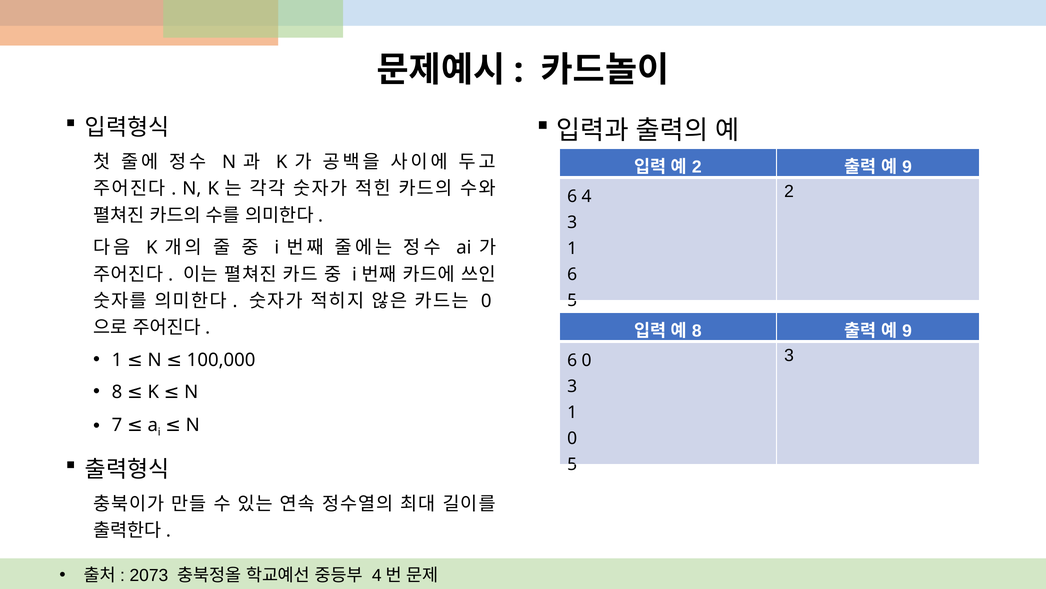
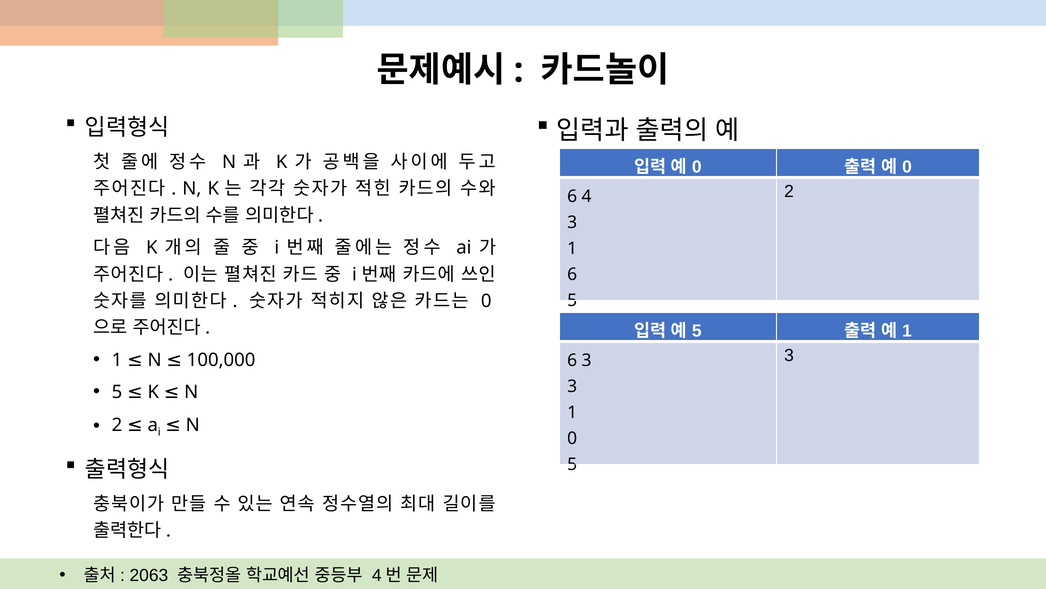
2: 2 -> 0 (697, 167)
9: 9 -> 0 (907, 167)
8: 8 -> 5 (697, 331)
9: 9 -> 1 (907, 331)
6 0: 0 -> 3 (587, 360)
8: 8 -> 5 (117, 392)
7: 7 -> 2 (117, 424)
2073: 2073 -> 2063 (149, 575)
